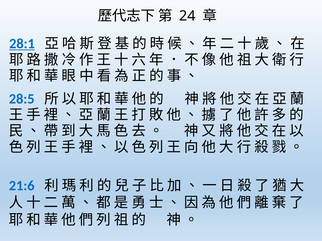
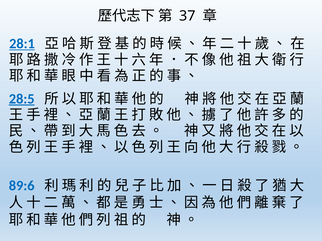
24: 24 -> 37 (187, 16)
28:5 underline: none -> present (22, 99)
21:6: 21:6 -> 89:6 (22, 186)
